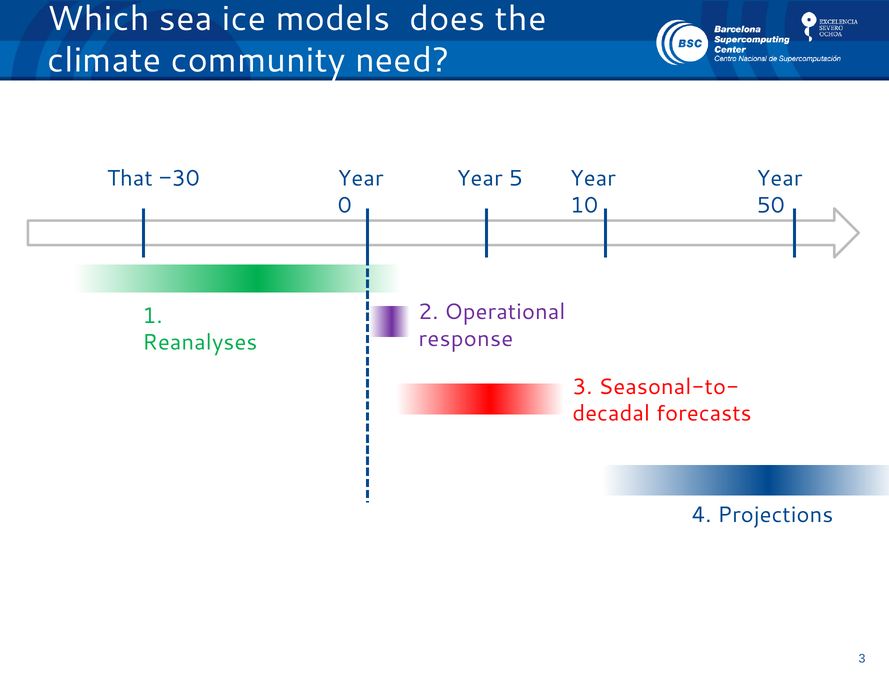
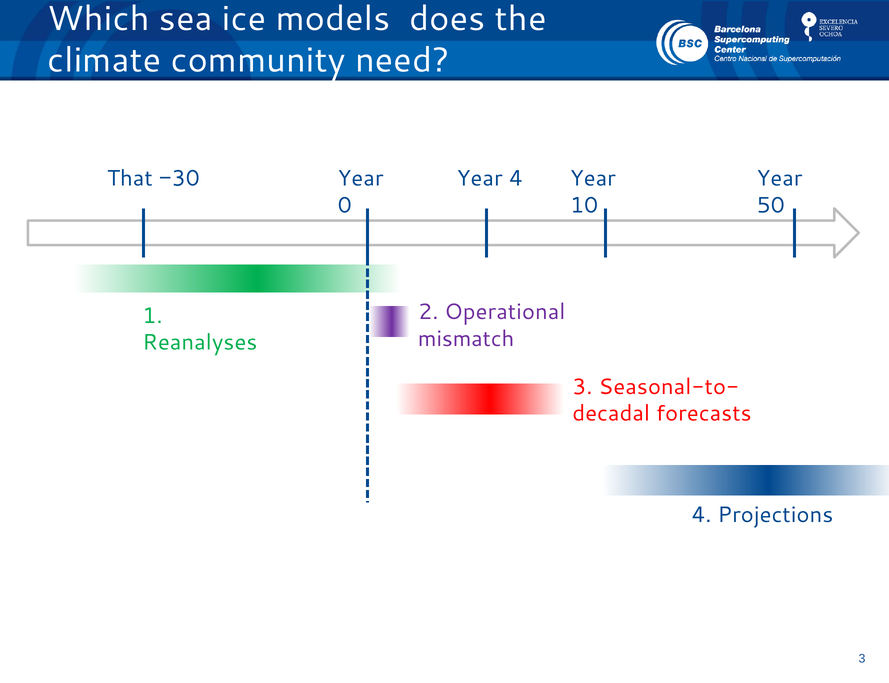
Year 5: 5 -> 4 (516, 178)
response: response -> mismatch (466, 338)
